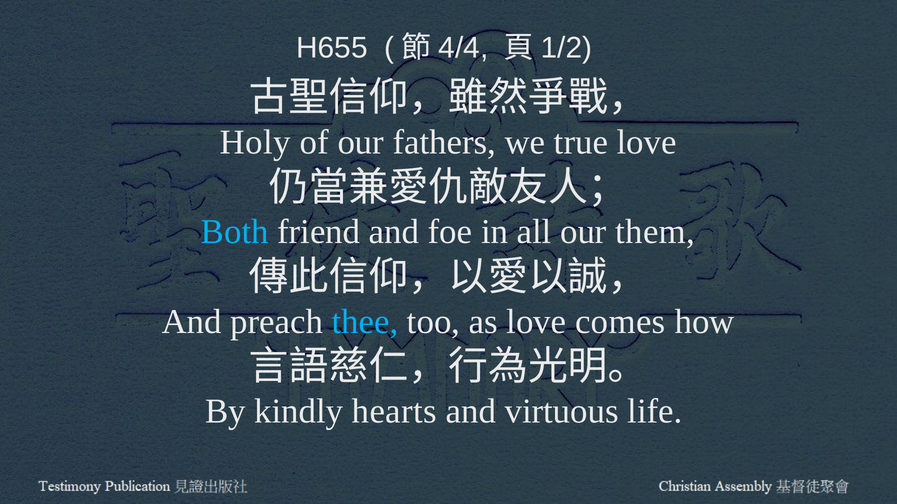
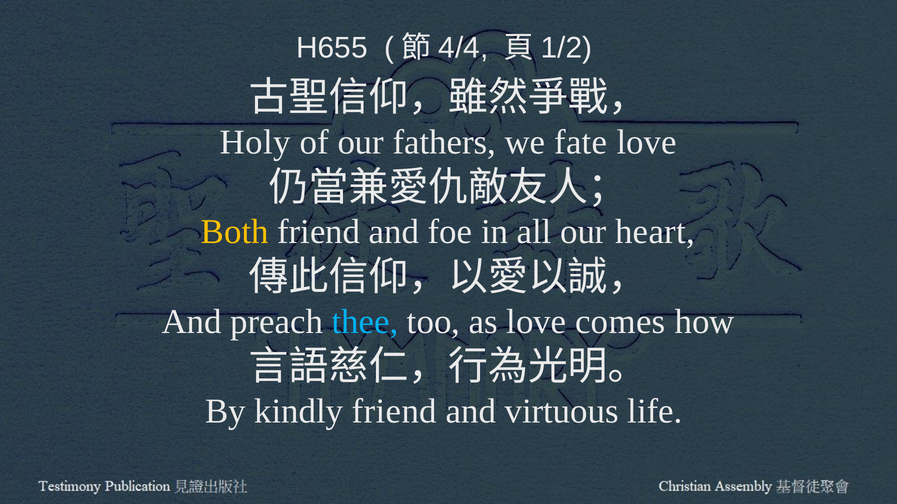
true: true -> fate (581, 142)
Both colour: light blue -> yellow (235, 232)
them: them -> heart (655, 232)
kindly hearts: hearts -> friend (394, 412)
